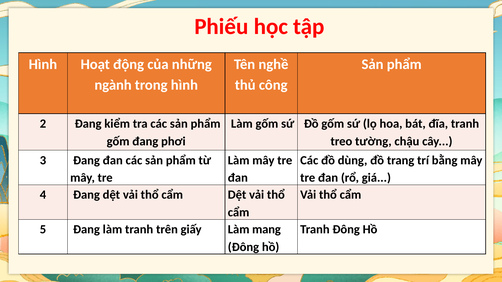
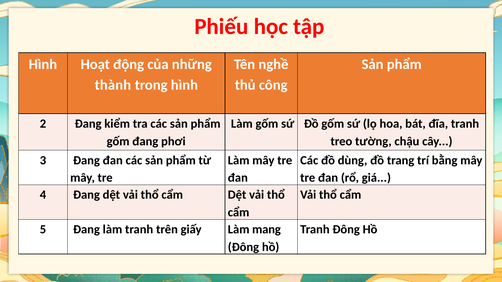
ngành: ngành -> thành (113, 85)
